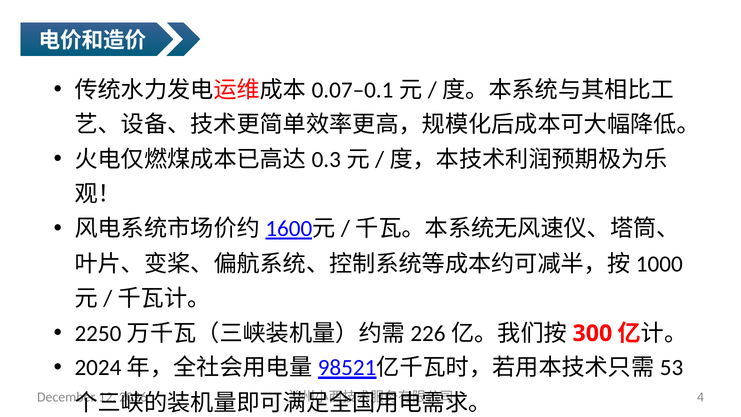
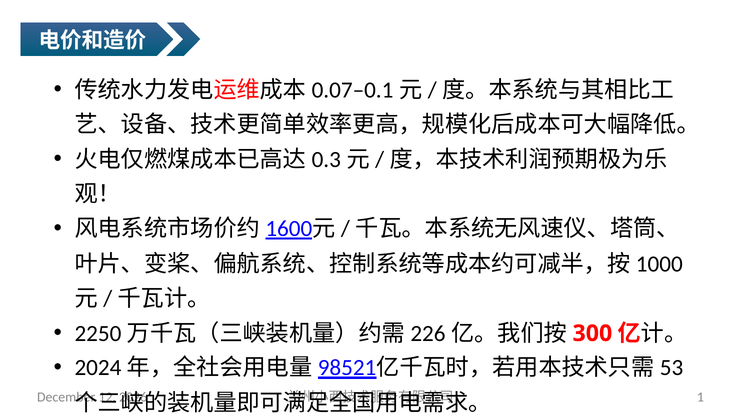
4: 4 -> 1 (700, 397)
